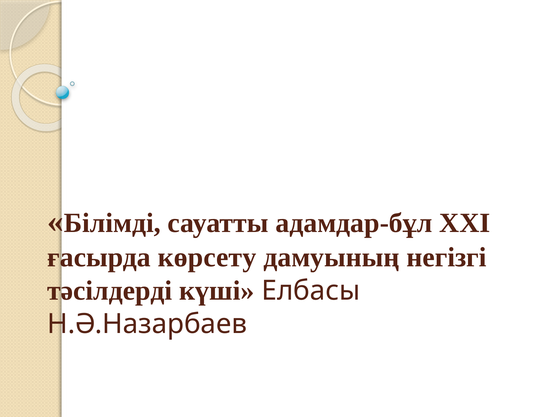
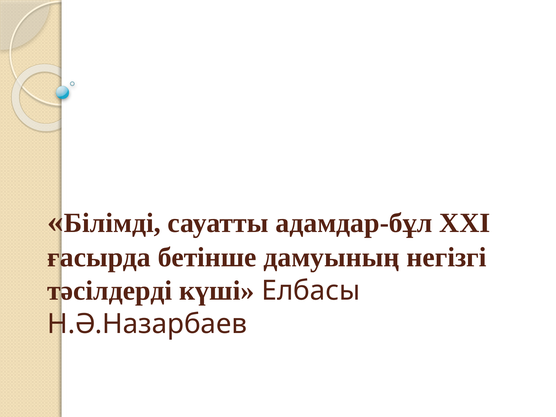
көрсету: көрсету -> бетінше (207, 257)
